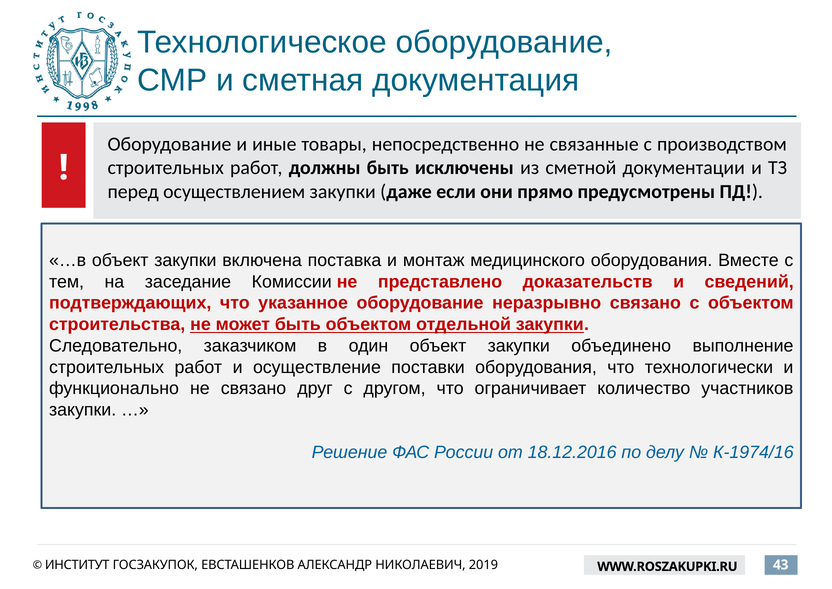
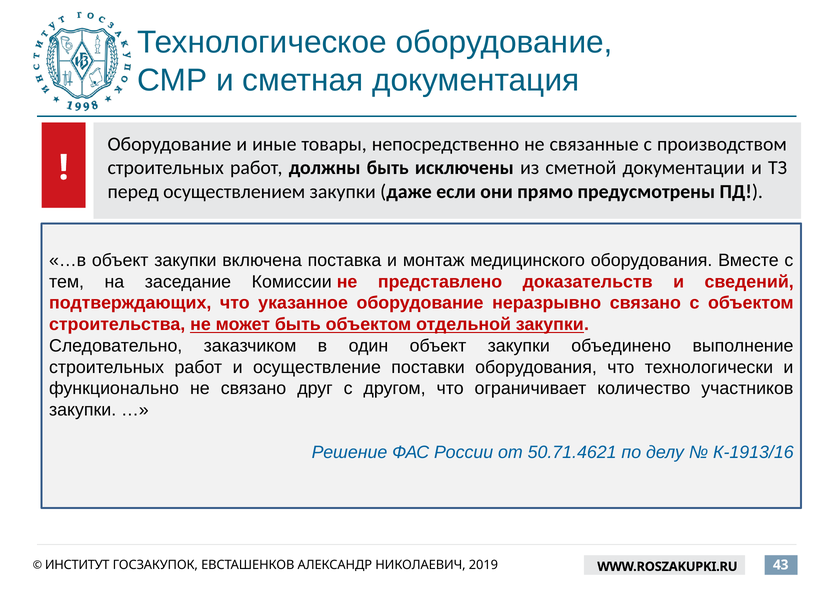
18.12.2016: 18.12.2016 -> 50.71.4621 (572, 452)
К-1974/16: К-1974/16 -> К-1913/16 (753, 452)
